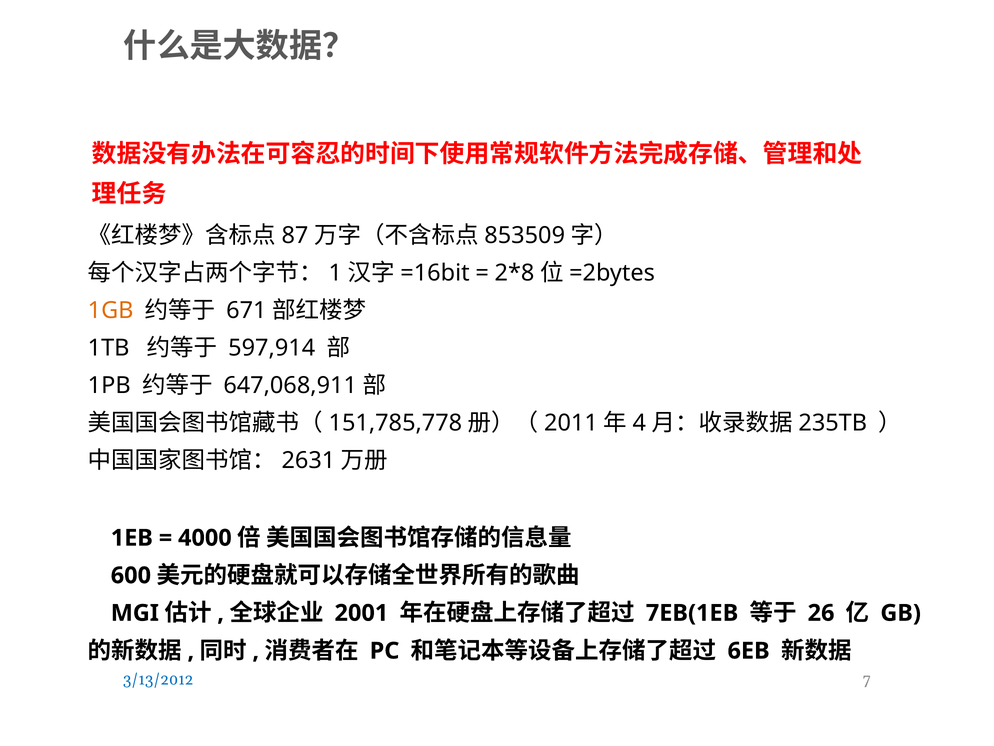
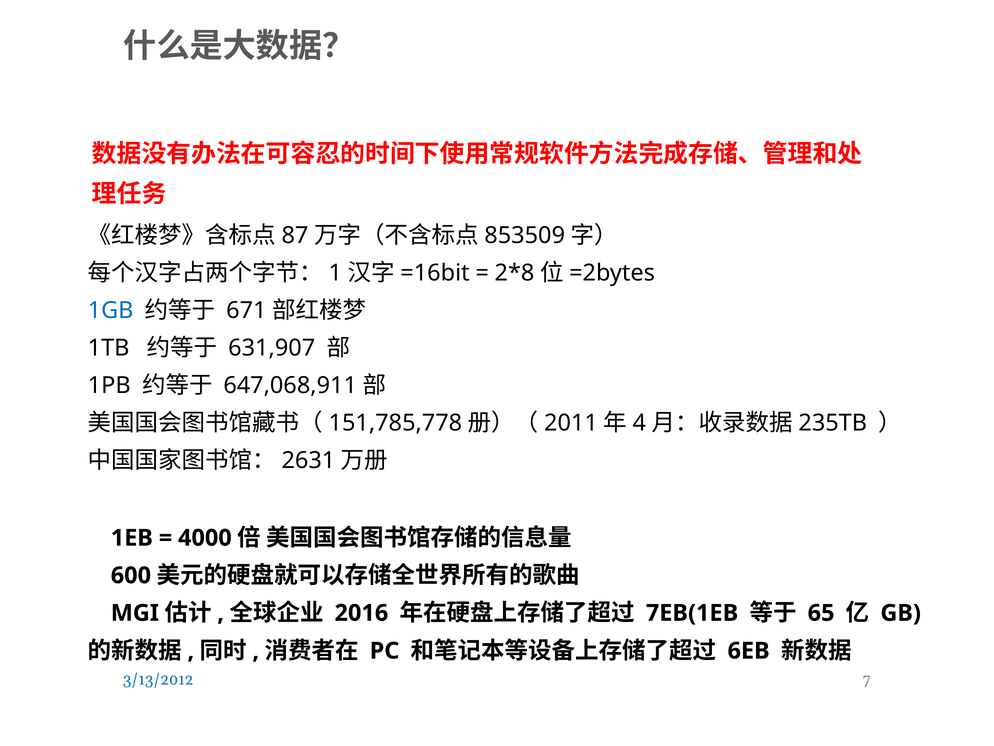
1GB colour: orange -> blue (111, 310)
597,914: 597,914 -> 631,907 (272, 348)
2001: 2001 -> 2016 (361, 613)
26: 26 -> 65 (821, 613)
